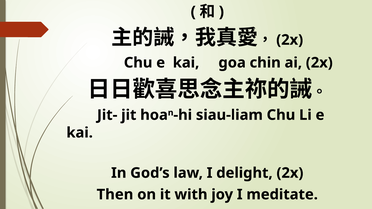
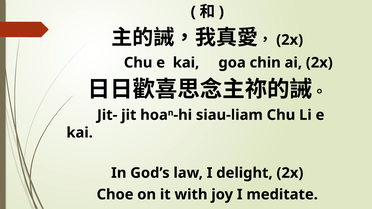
Then: Then -> Choe (115, 195)
